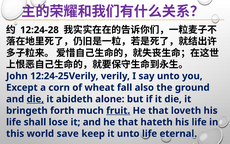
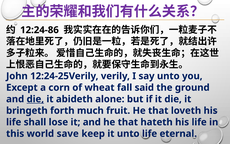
12:24-28: 12:24-28 -> 12:24-86 (39, 30)
also: also -> said (144, 87)
fruit underline: present -> none (118, 110)
